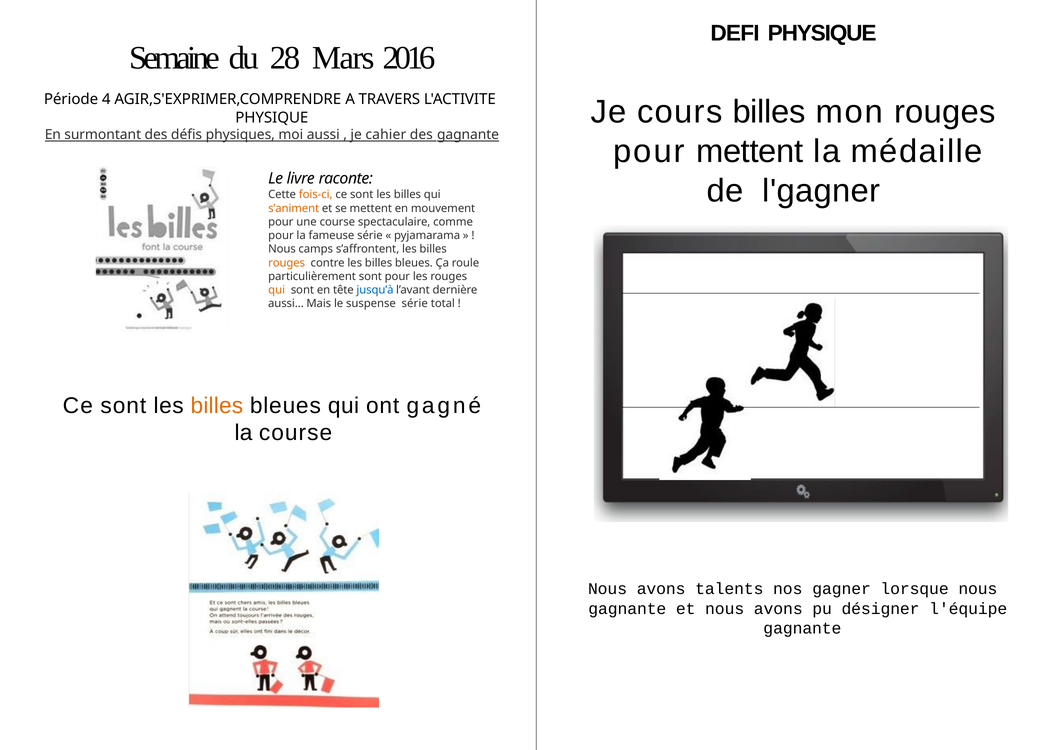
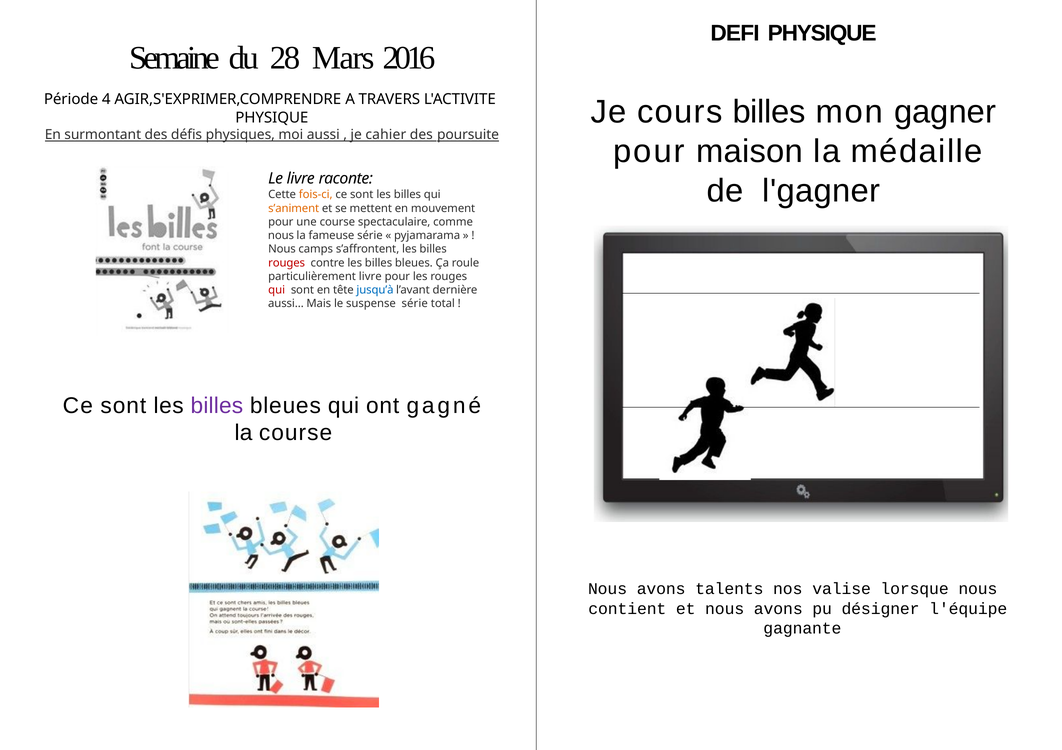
mon rouges: rouges -> gagner (945, 112)
des gagnante: gagnante -> poursuite (468, 135)
pour mettent: mettent -> maison (749, 152)
pour: pour -> nous (281, 236)
rouges colour: orange -> red (287, 263)
particulièrement sont: sont -> livre (370, 277)
qui colour: orange -> red (277, 290)
billes colour: orange -> purple (217, 406)
gagner: gagner -> valise (842, 589)
gagnante: gagnante -> contient (627, 609)
